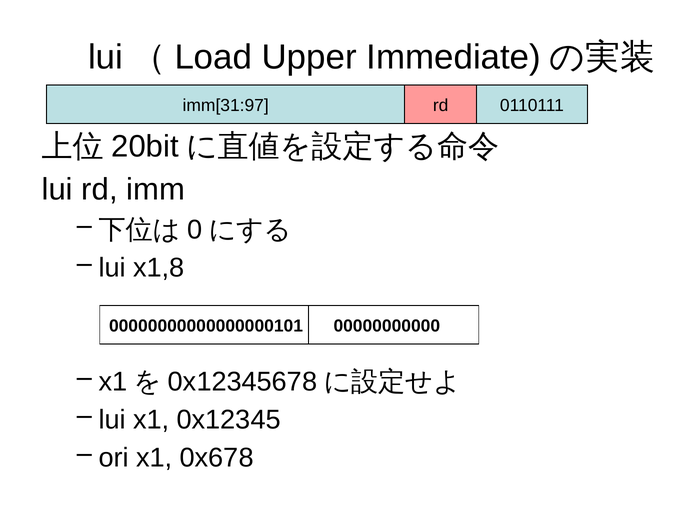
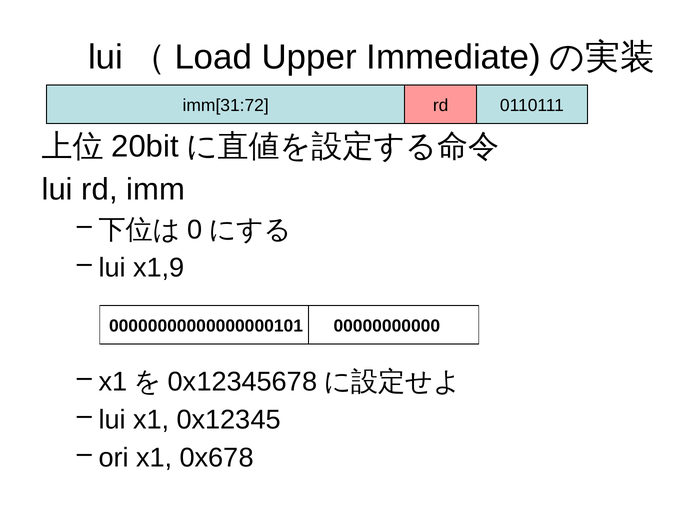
imm[31:97: imm[31:97 -> imm[31:72 (226, 106)
x1,8: x1,8 -> x1,9 (159, 268)
